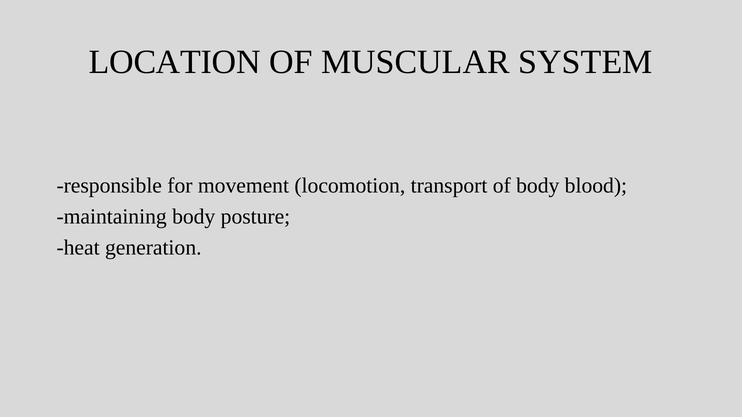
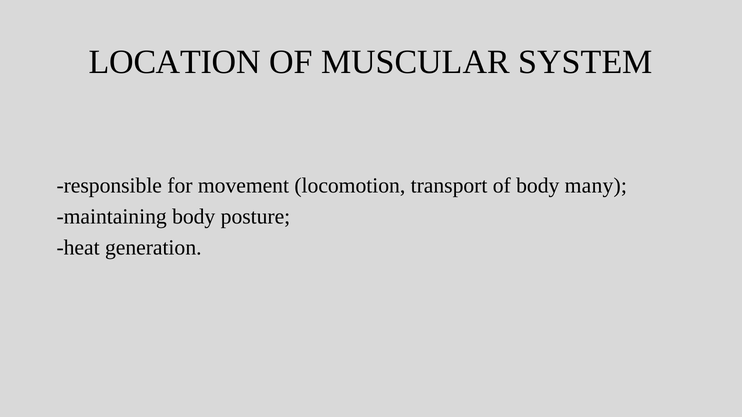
blood: blood -> many (596, 186)
